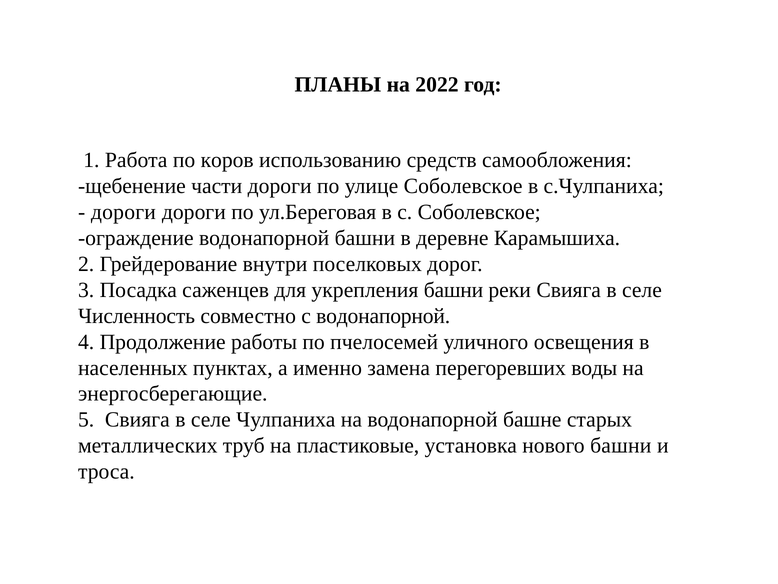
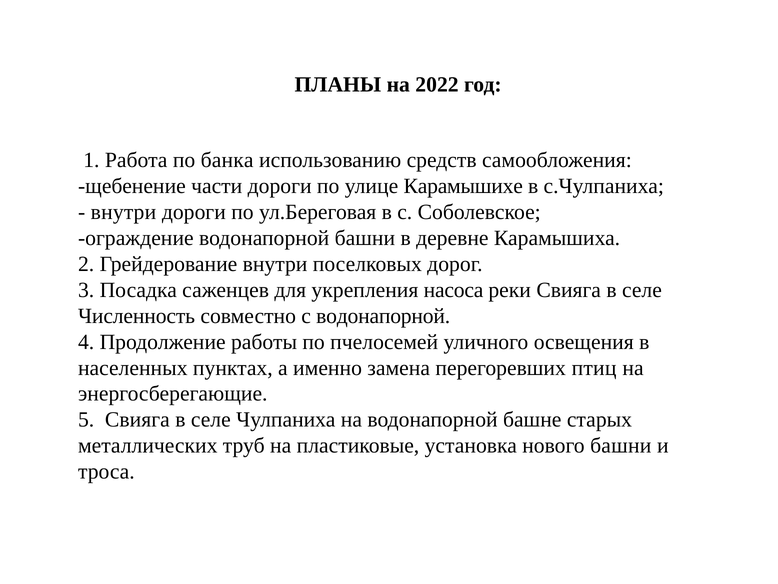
коров: коров -> банка (227, 160)
улице Соболевское: Соболевское -> Карамышихе (463, 186)
дороги: дороги -> внутри (123, 212)
укрепления башни: башни -> насоса (454, 290)
воды: воды -> птиц (594, 368)
